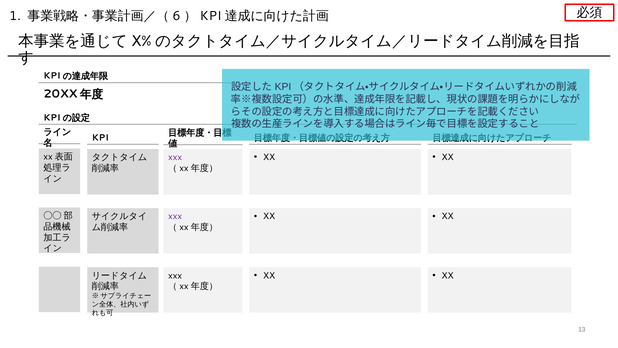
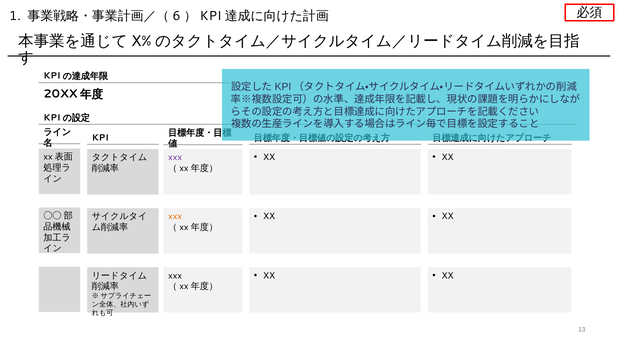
xxx colour: purple -> orange (175, 216)
